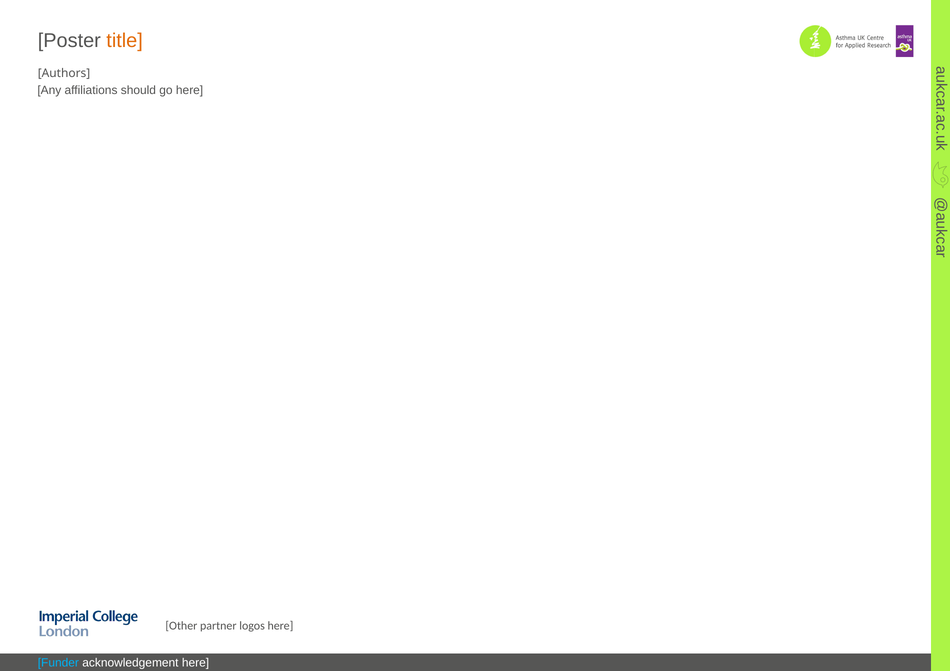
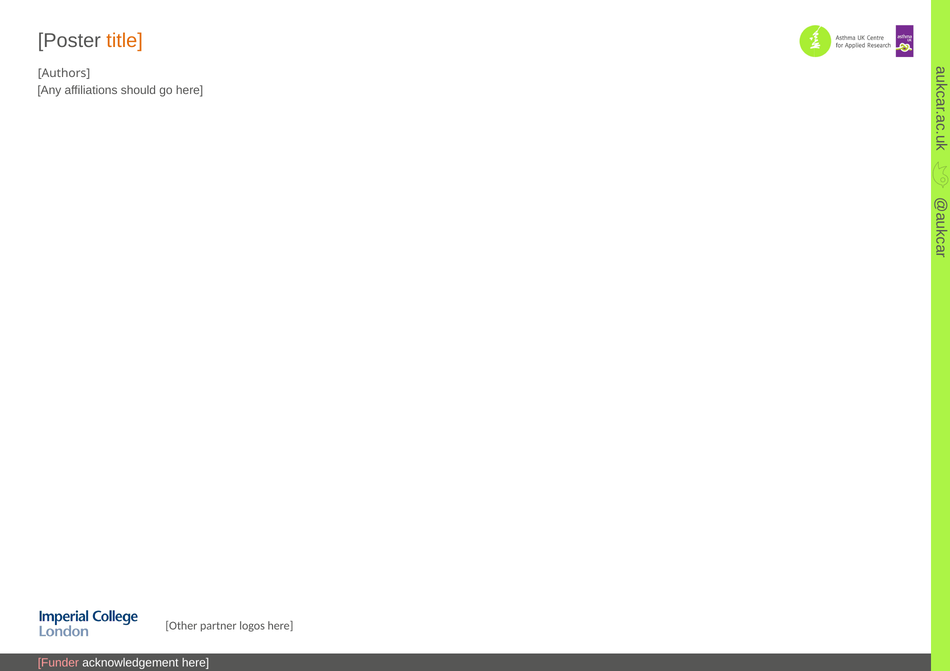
Funder colour: light blue -> pink (58, 663)
